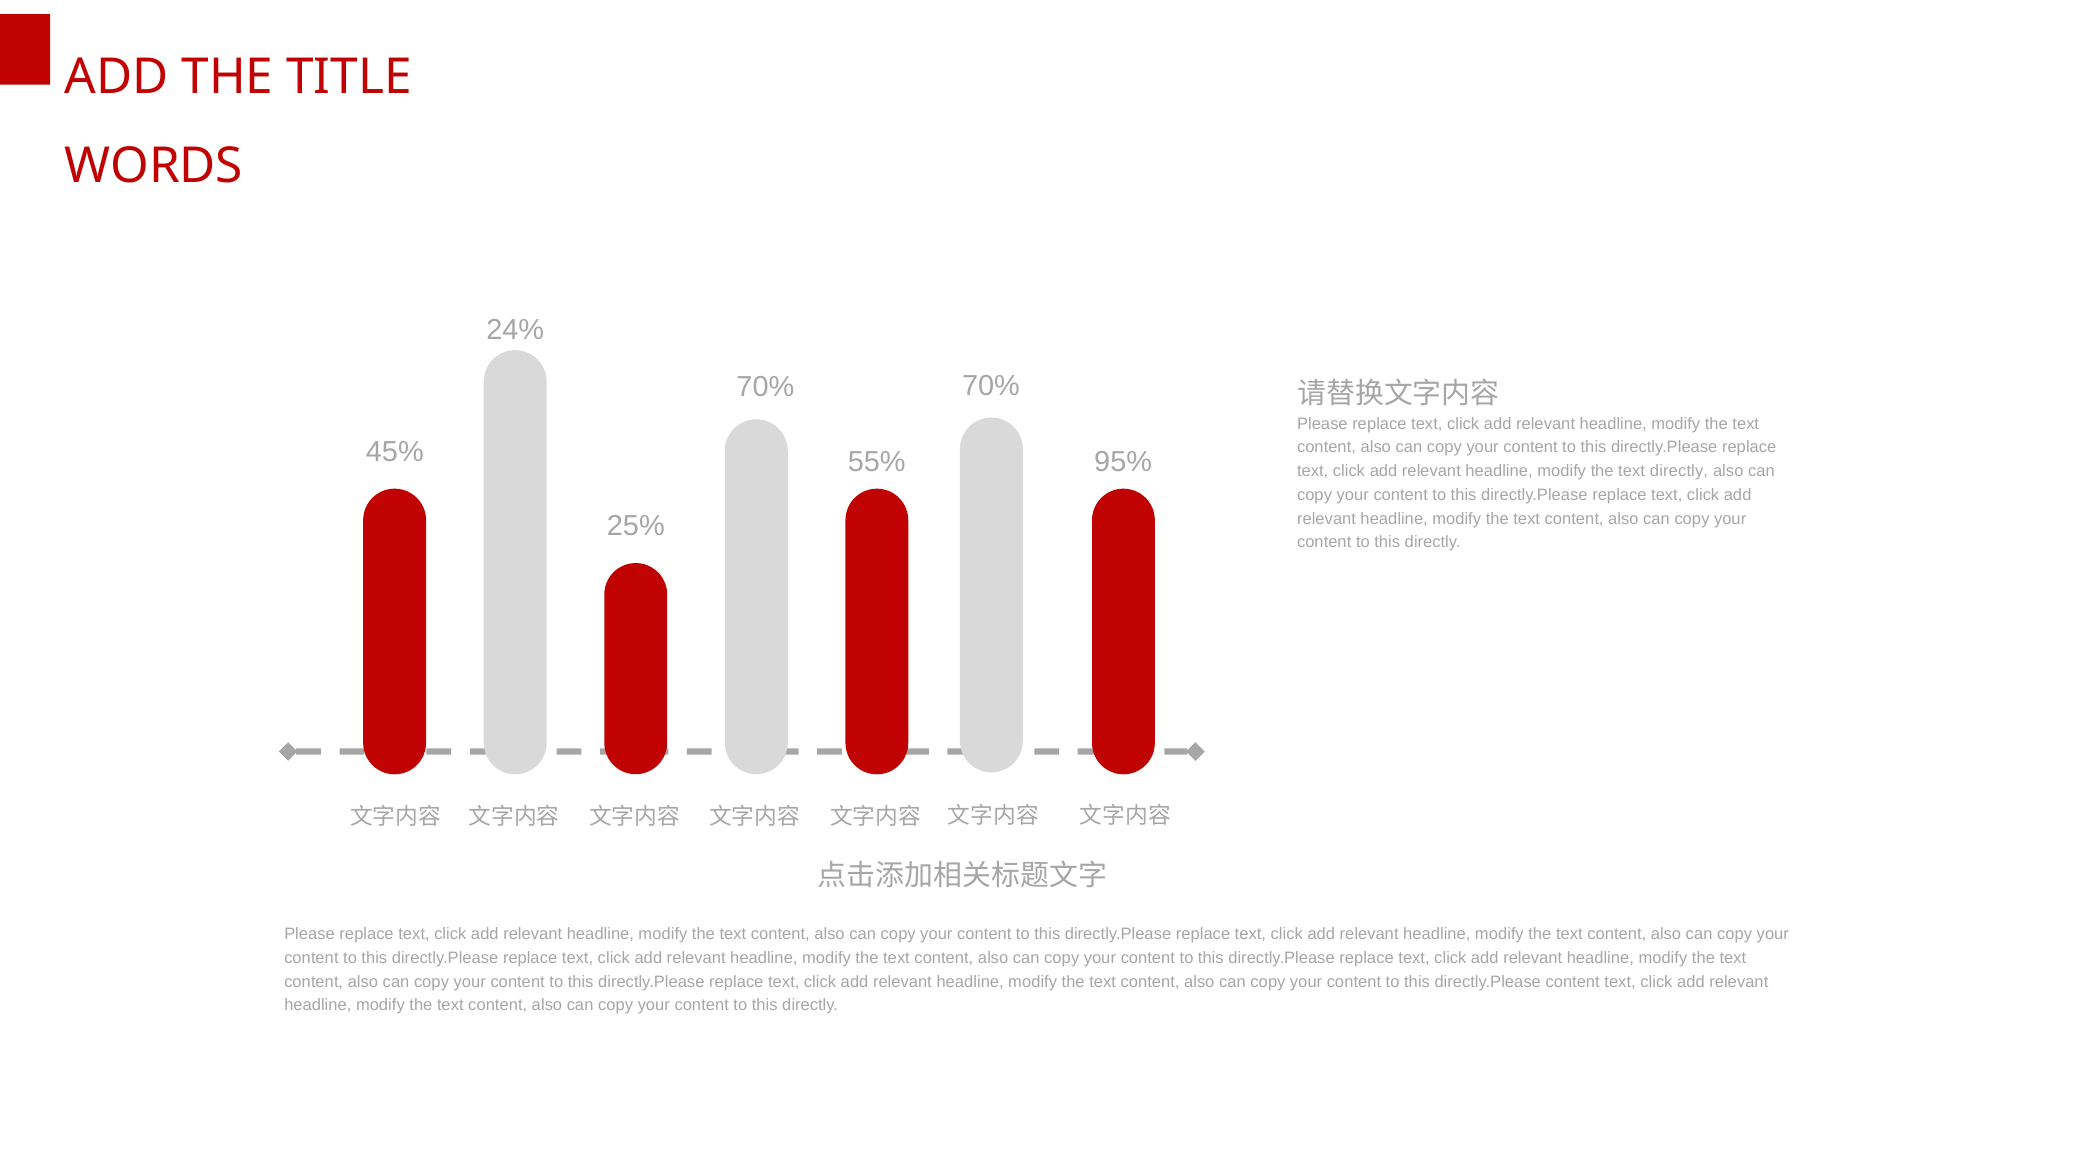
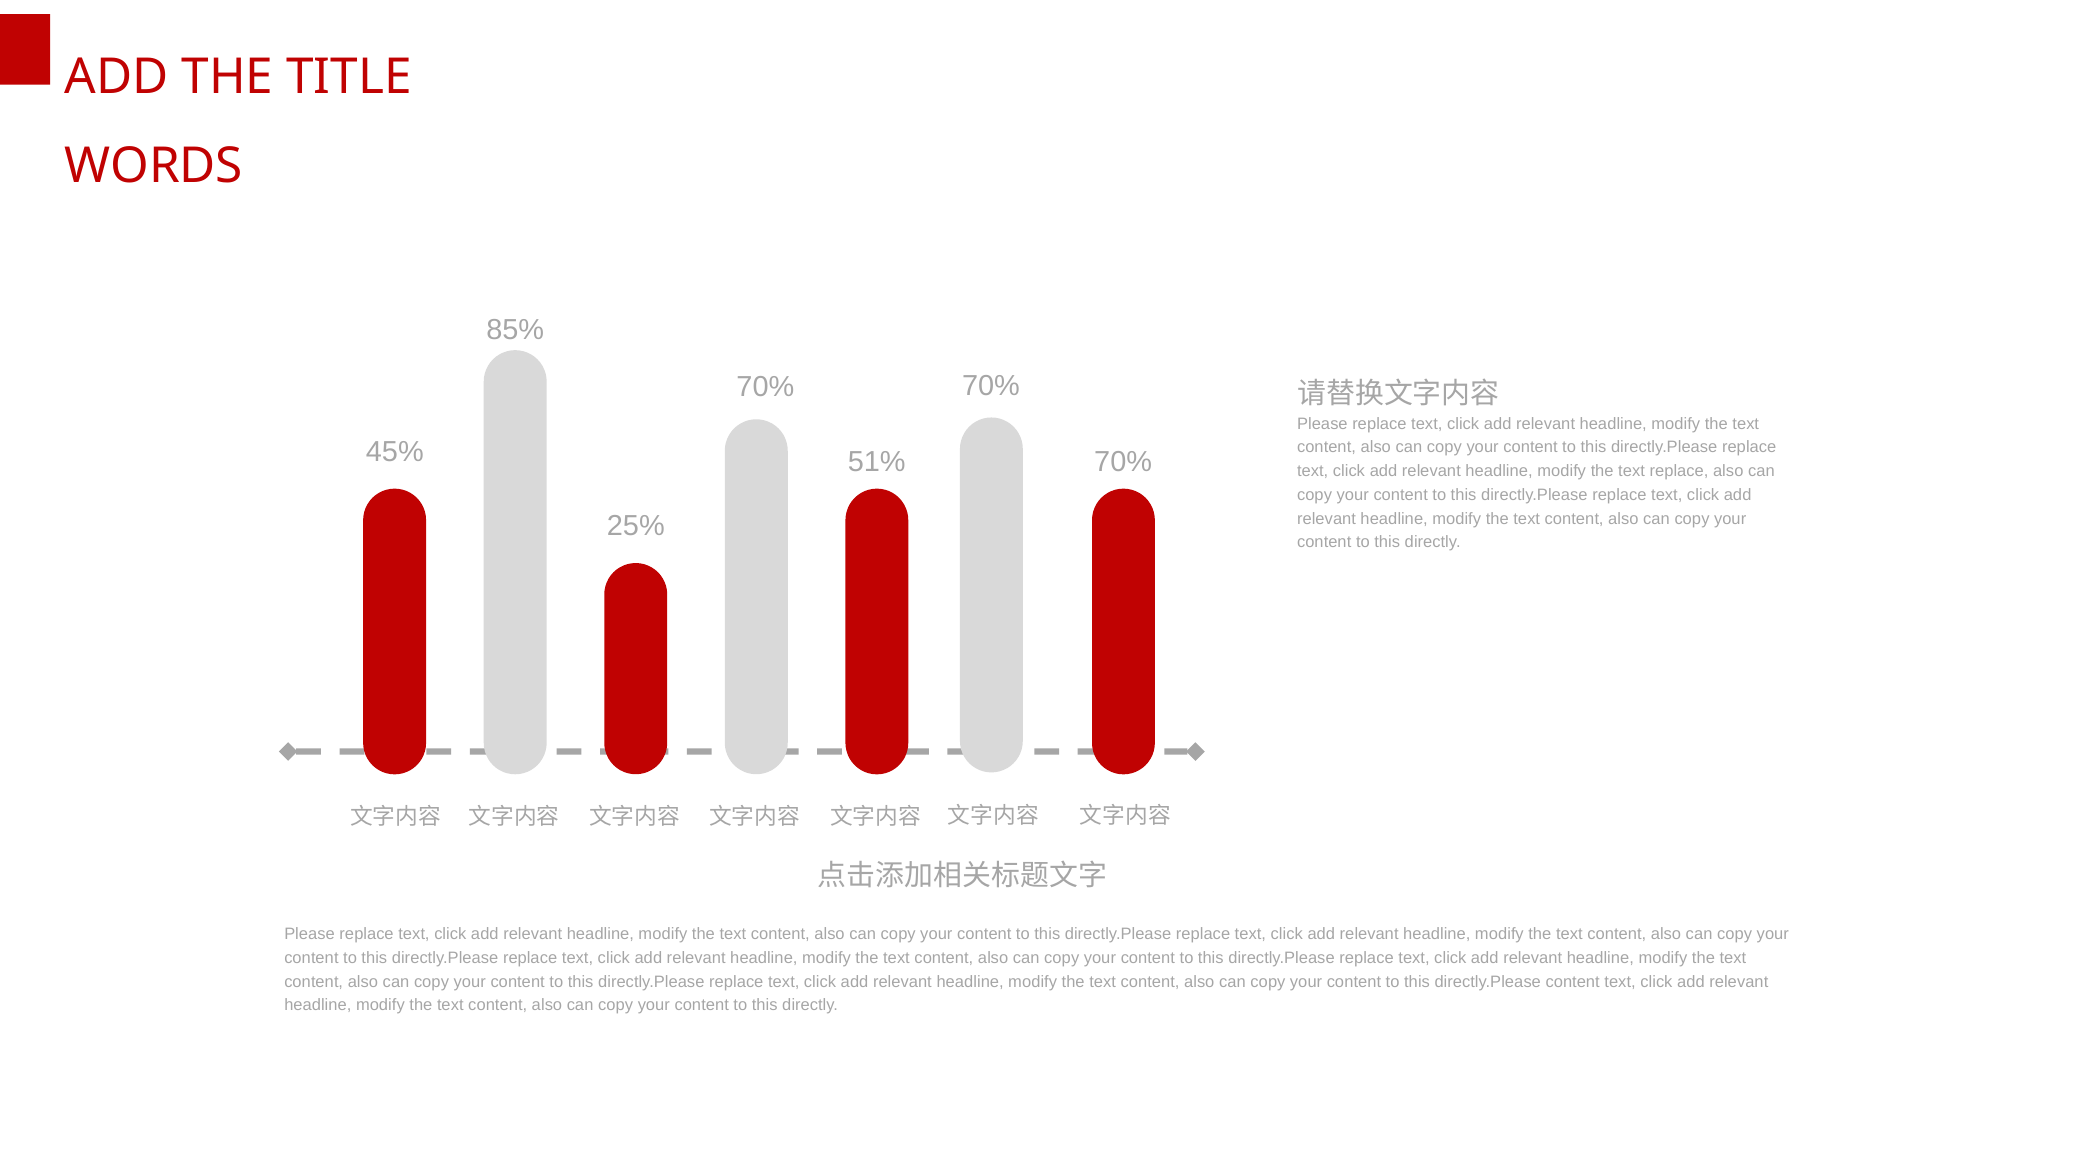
24%: 24% -> 85% (515, 330)
55%: 55% -> 51% (877, 461)
95%: 95% -> 70% (1123, 461)
text directly: directly -> replace (1679, 471)
